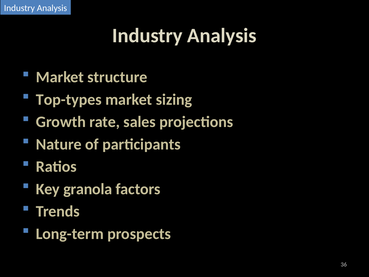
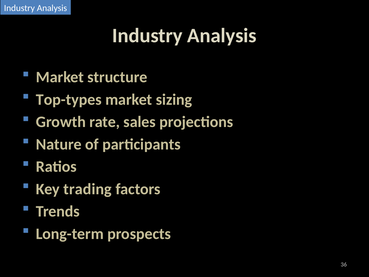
granola: granola -> trading (88, 189)
